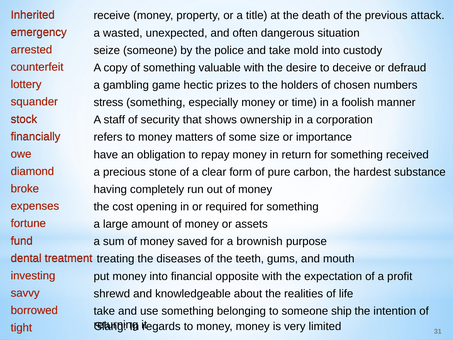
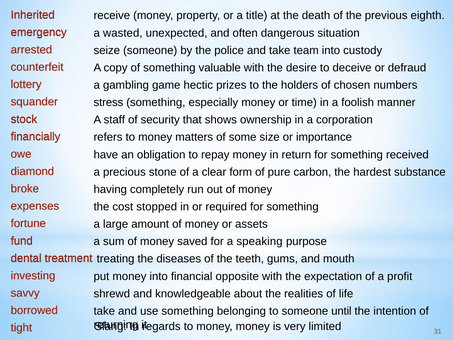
attack: attack -> eighth (428, 16)
mold: mold -> team (306, 50)
opening: opening -> stopped (157, 207)
brownish: brownish -> speaking (260, 241)
ship: ship -> until (341, 311)
